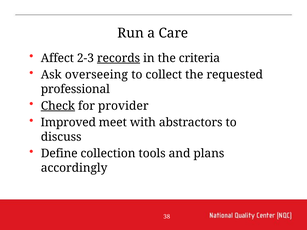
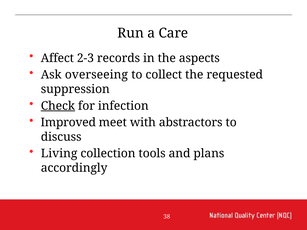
records underline: present -> none (119, 58)
criteria: criteria -> aspects (199, 58)
professional: professional -> suppression (75, 89)
provider: provider -> infection (123, 106)
Define: Define -> Living (59, 154)
